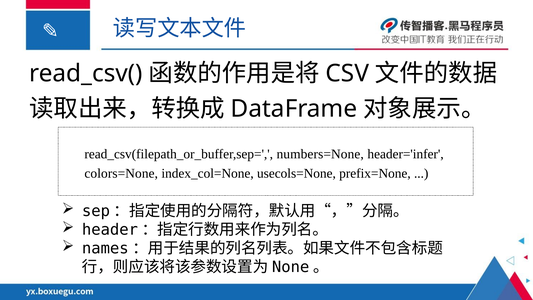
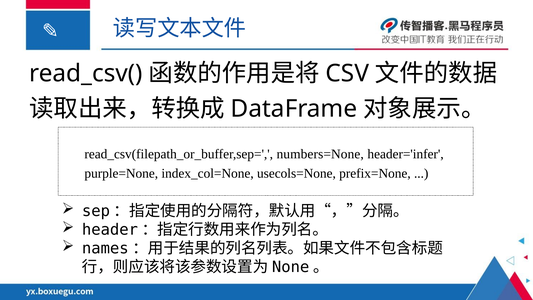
colors=None: colors=None -> purple=None (121, 173)
